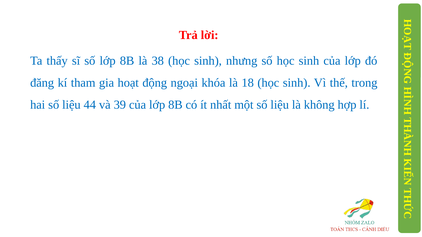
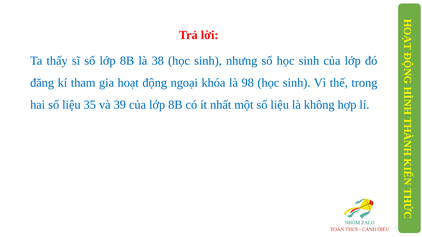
18: 18 -> 98 (248, 83)
44: 44 -> 35 (90, 105)
